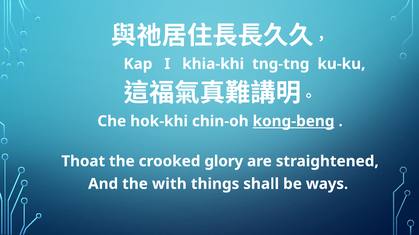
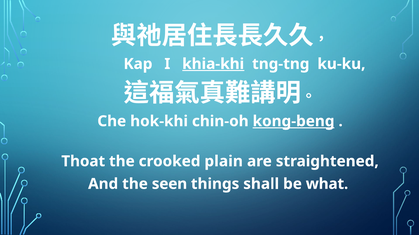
khia-khi underline: none -> present (213, 64)
glory: glory -> plain (224, 162)
with: with -> seen (169, 184)
ways: ways -> what (327, 184)
